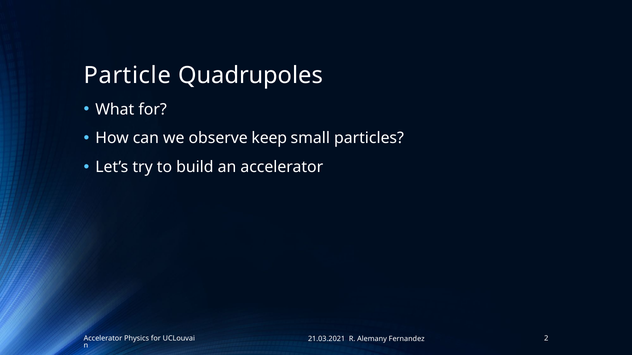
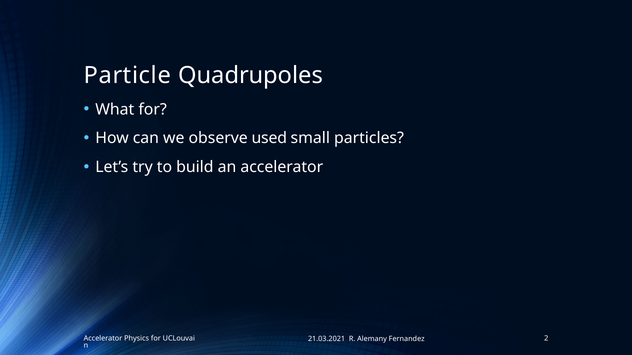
keep: keep -> used (269, 139)
